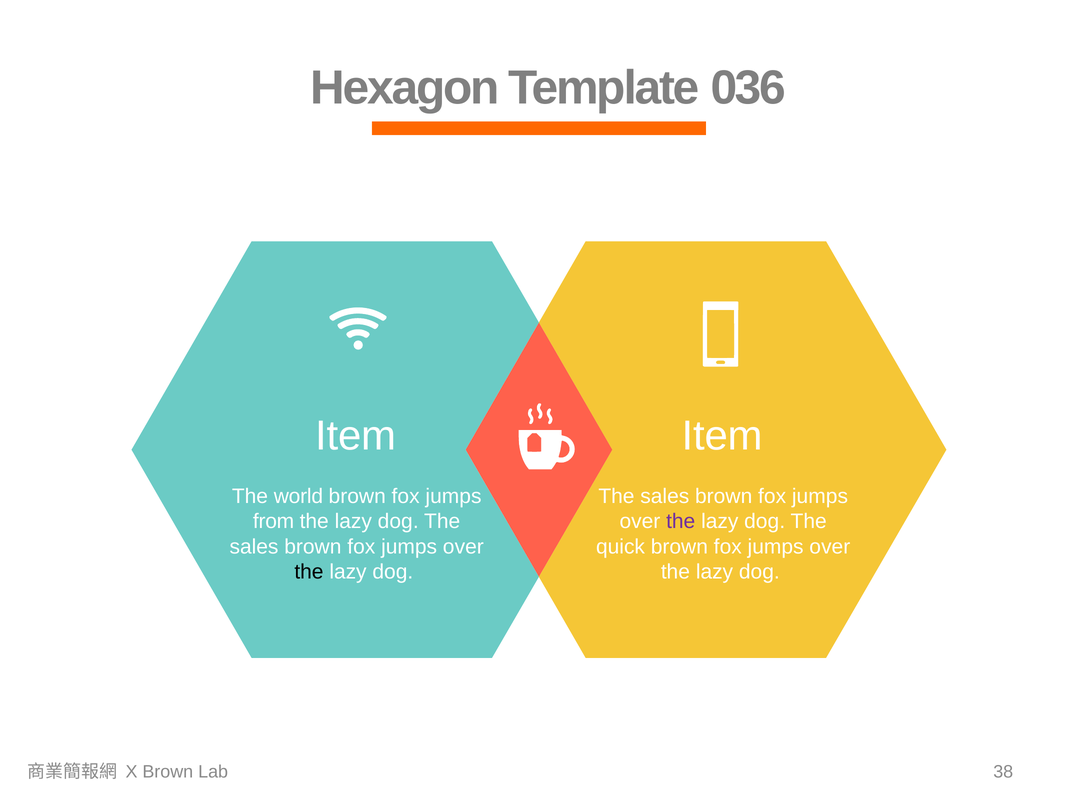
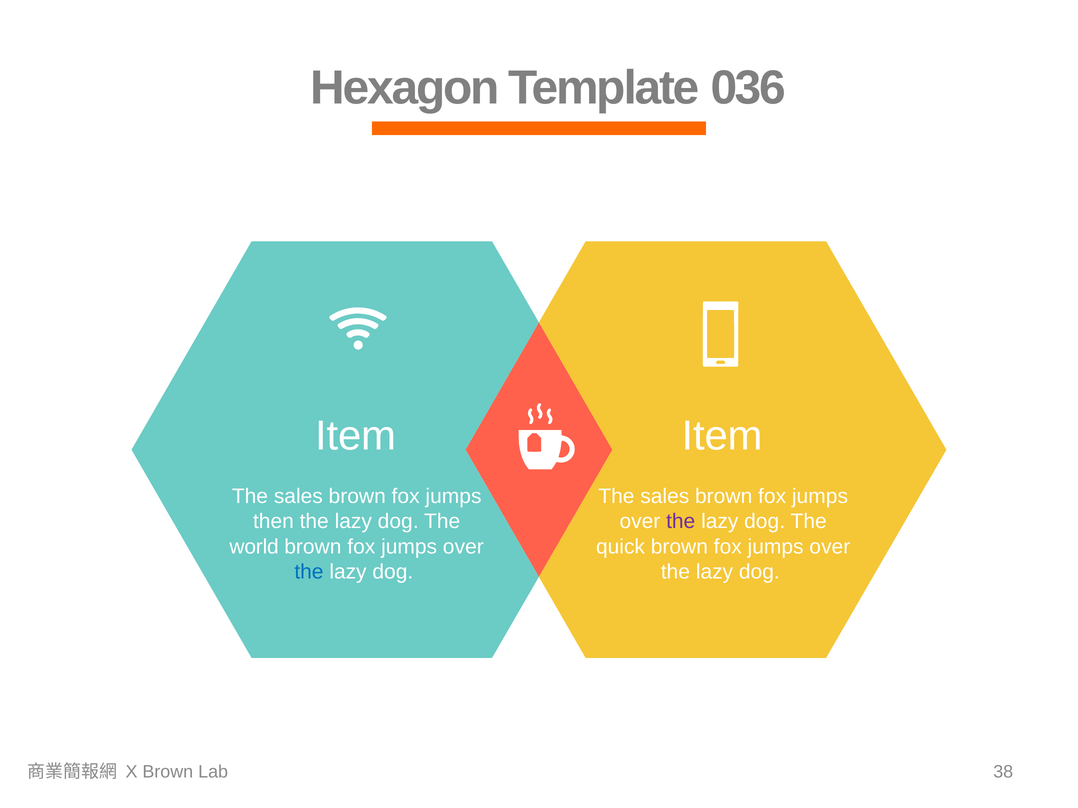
world: world -> sales (298, 497)
from: from -> then (273, 522)
sales: sales -> world (254, 547)
the colour: black -> blue (309, 572)
